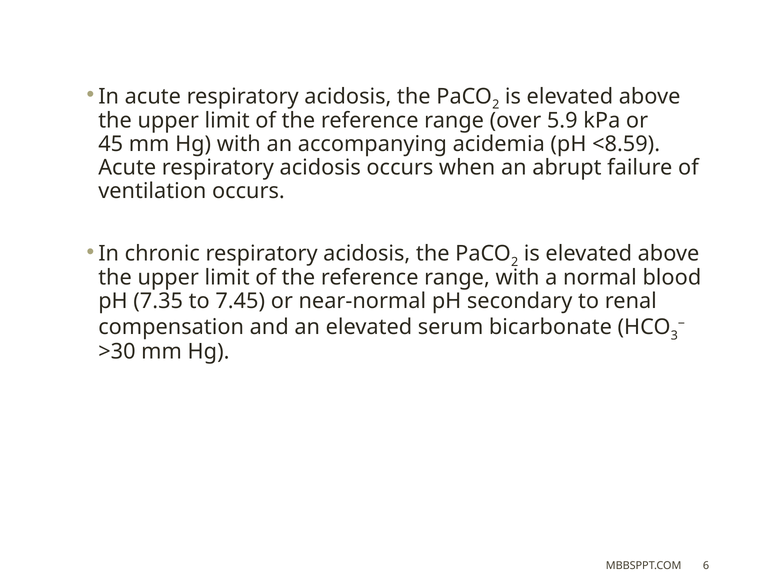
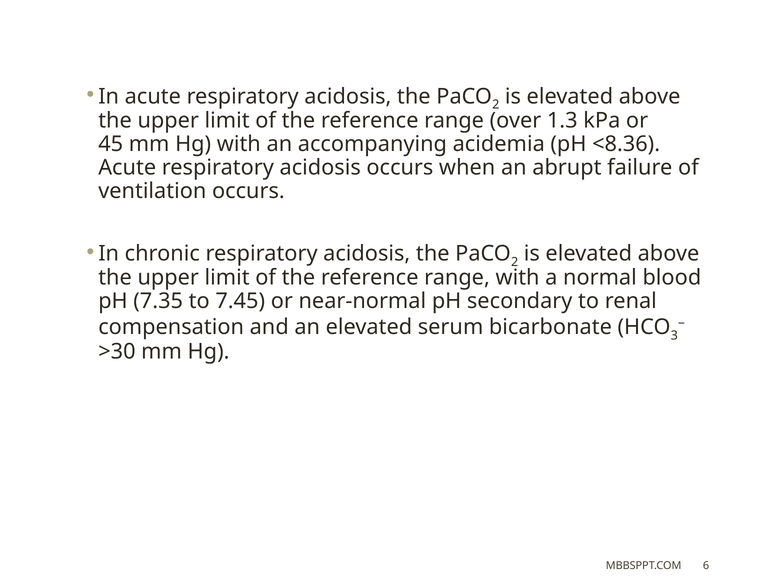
5.9: 5.9 -> 1.3 (562, 120)
<8.59: <8.59 -> <8.36 (626, 144)
